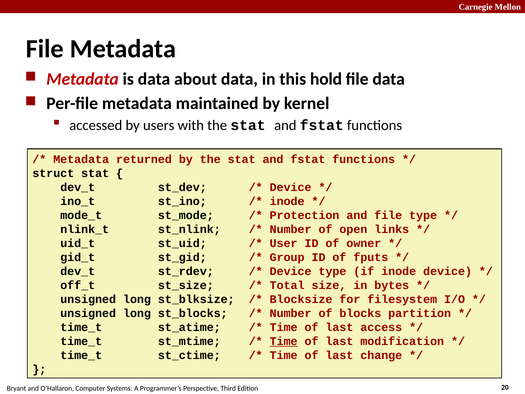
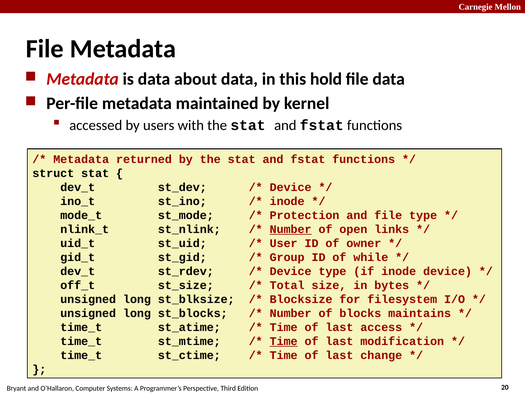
Number underline: none -> present (291, 229)
fputs: fputs -> while (371, 257)
partition: partition -> maintains (420, 313)
